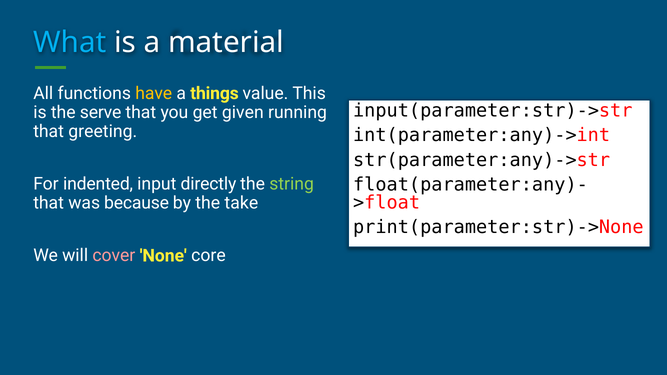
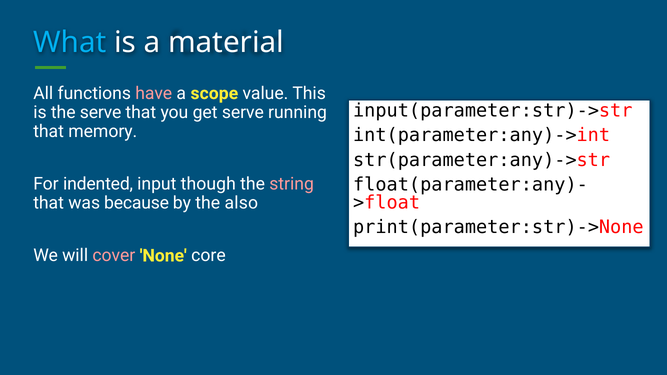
have colour: yellow -> pink (154, 93)
things: things -> scope (214, 93)
get given: given -> serve (243, 112)
greeting: greeting -> memory (103, 131)
directly: directly -> though (208, 184)
string colour: light green -> pink (292, 184)
take: take -> also (241, 203)
